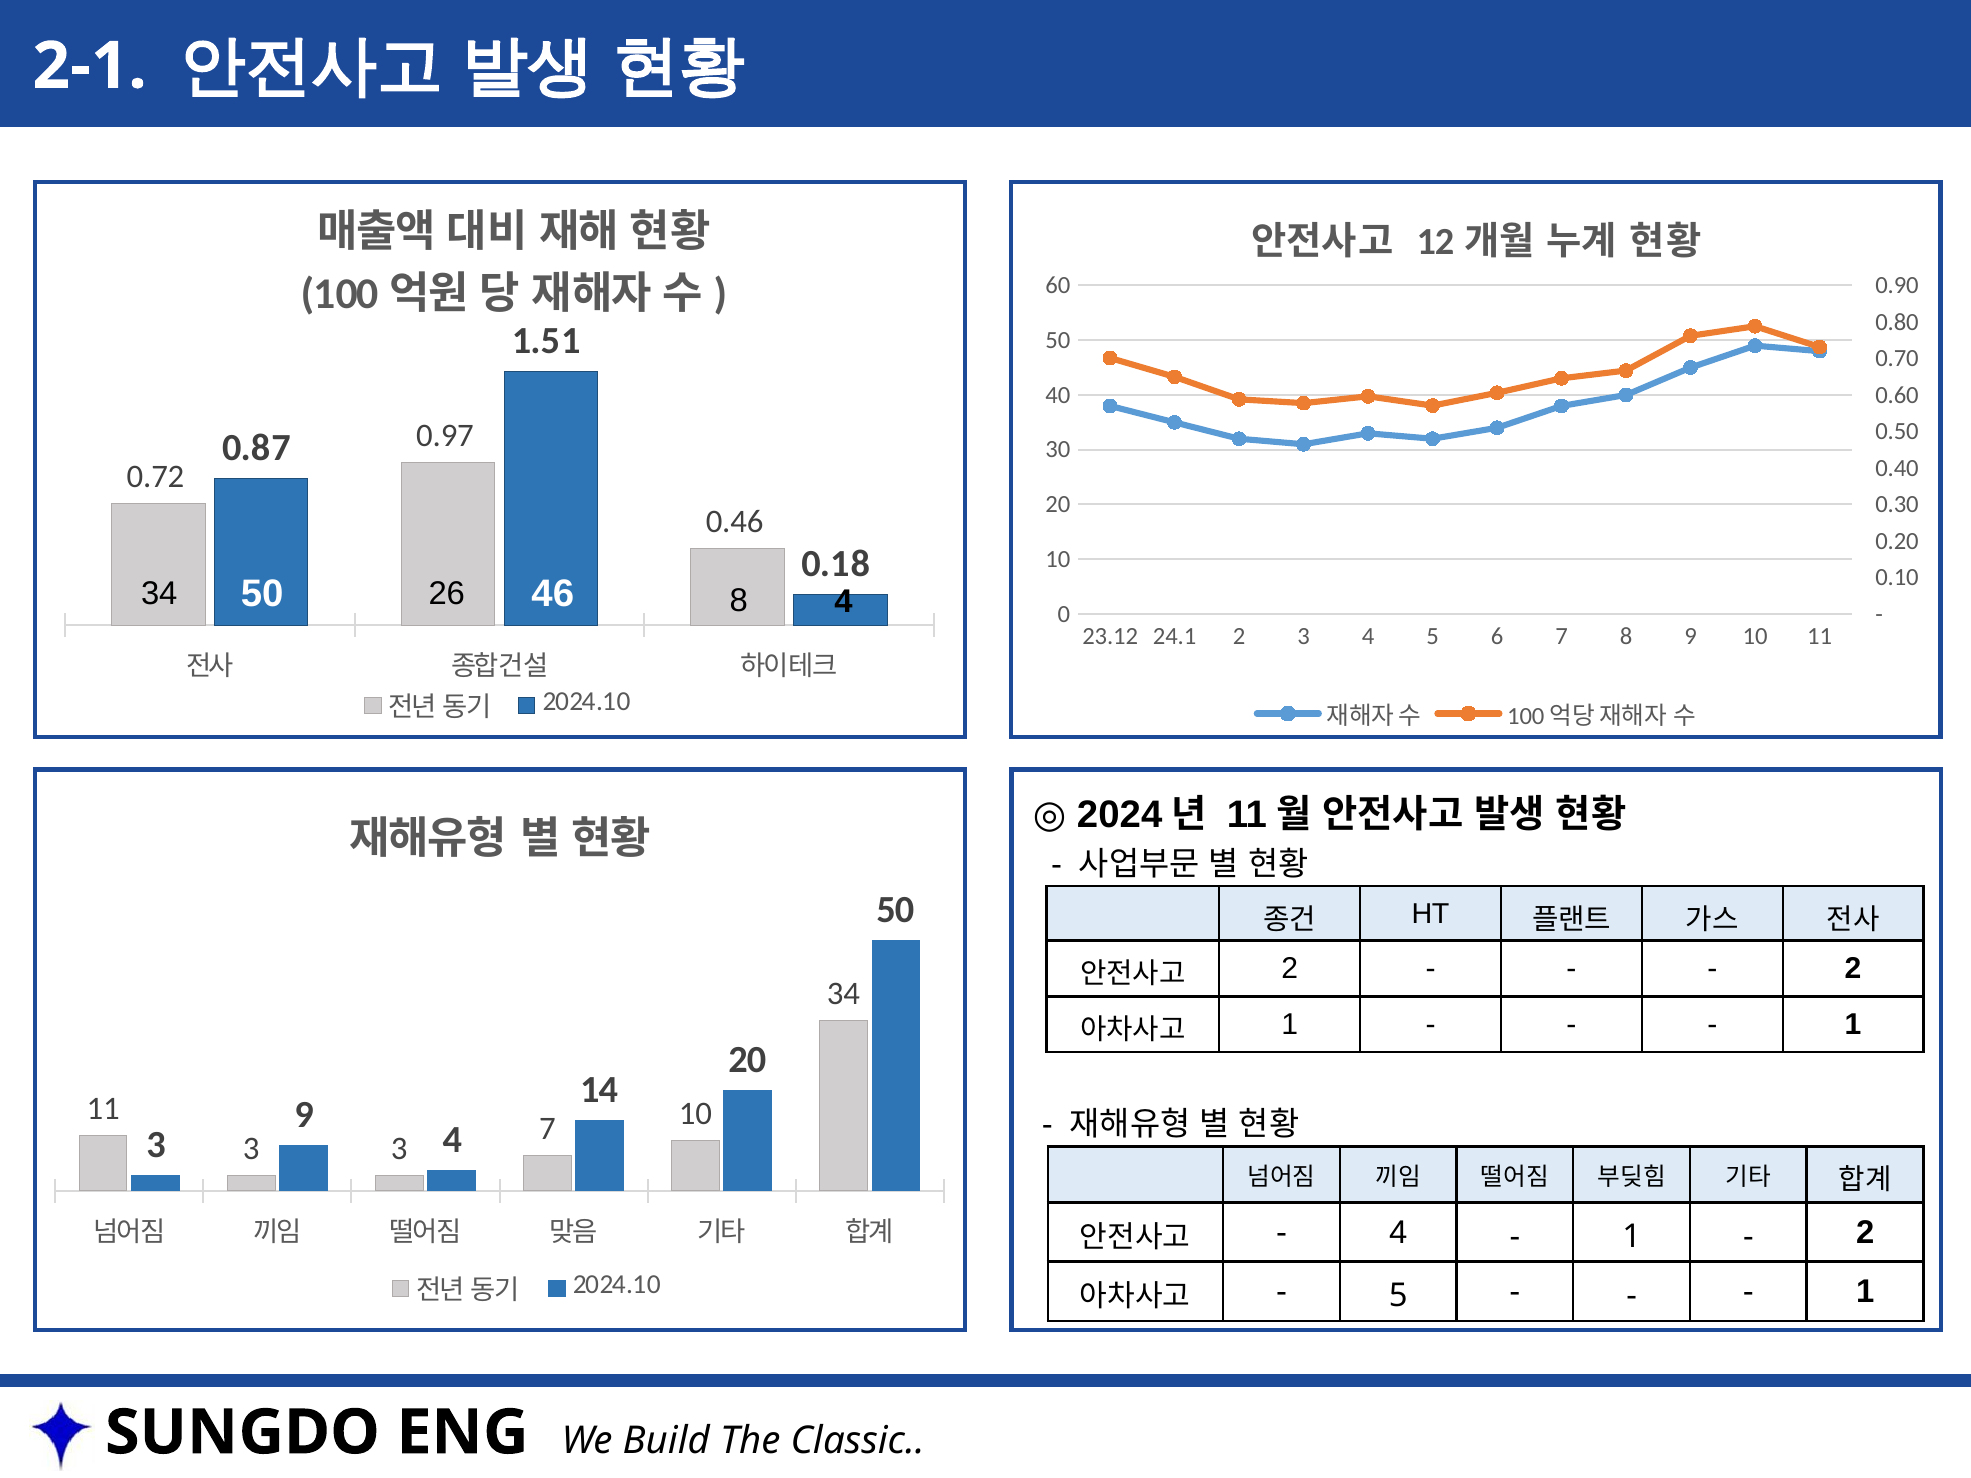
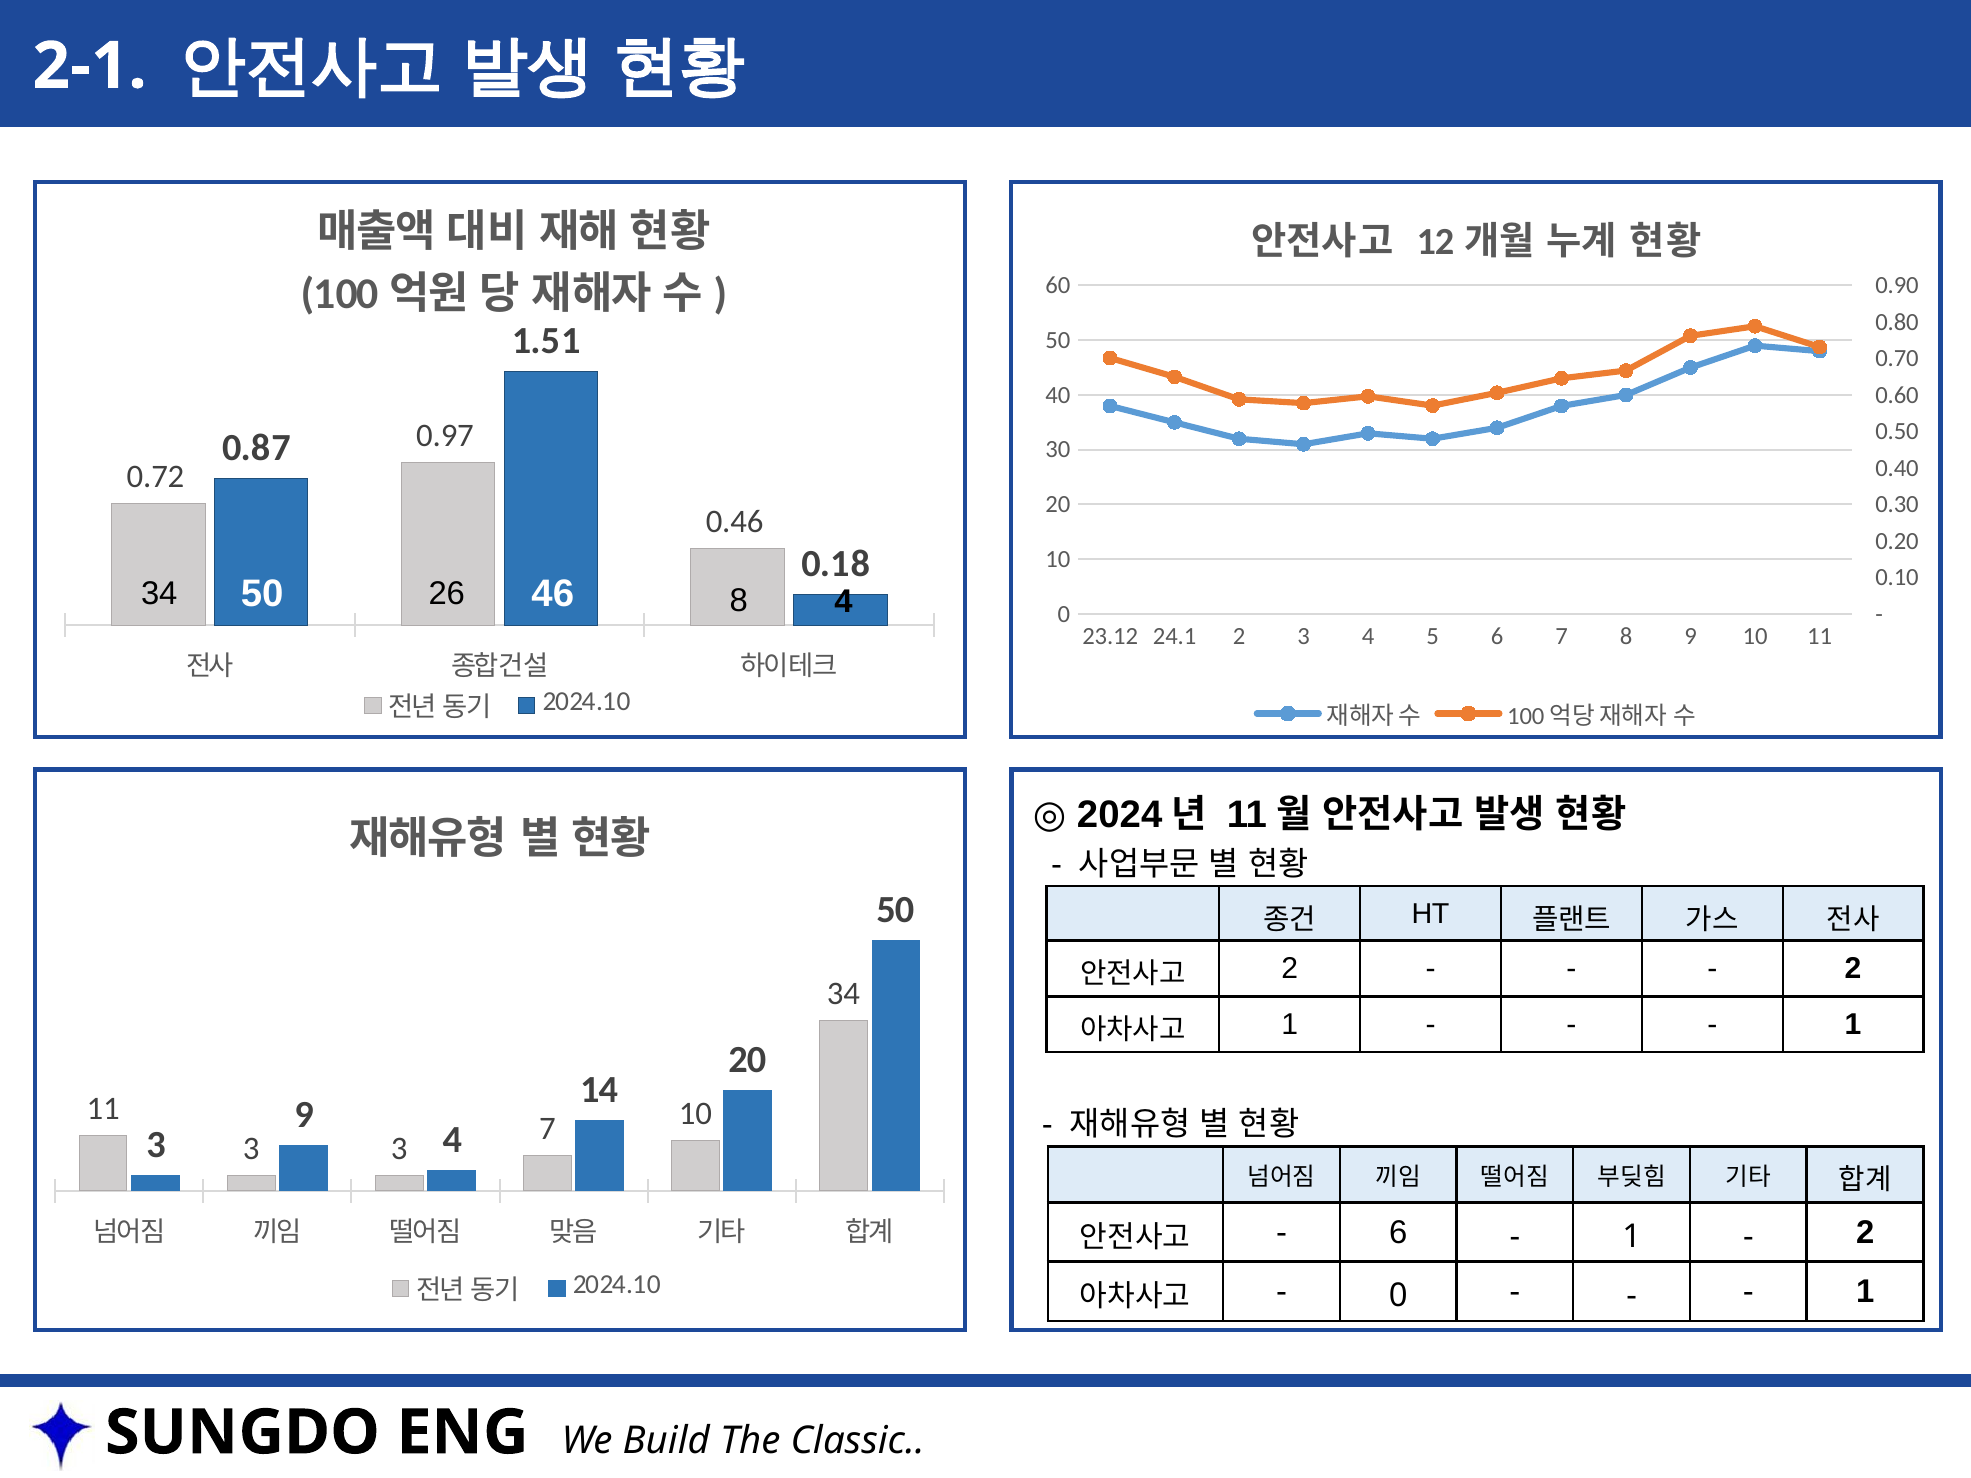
4: 4 -> 6 (1398, 1233)
5: 5 -> 0 (1398, 1296)
